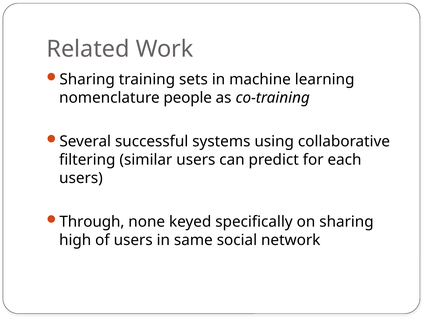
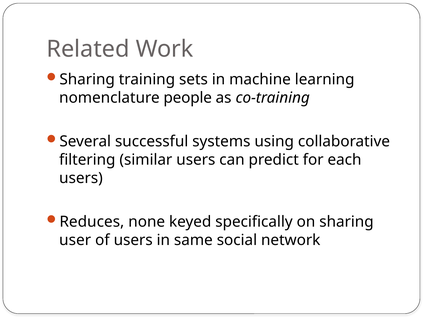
Through: Through -> Reduces (92, 221)
high: high -> user (75, 240)
